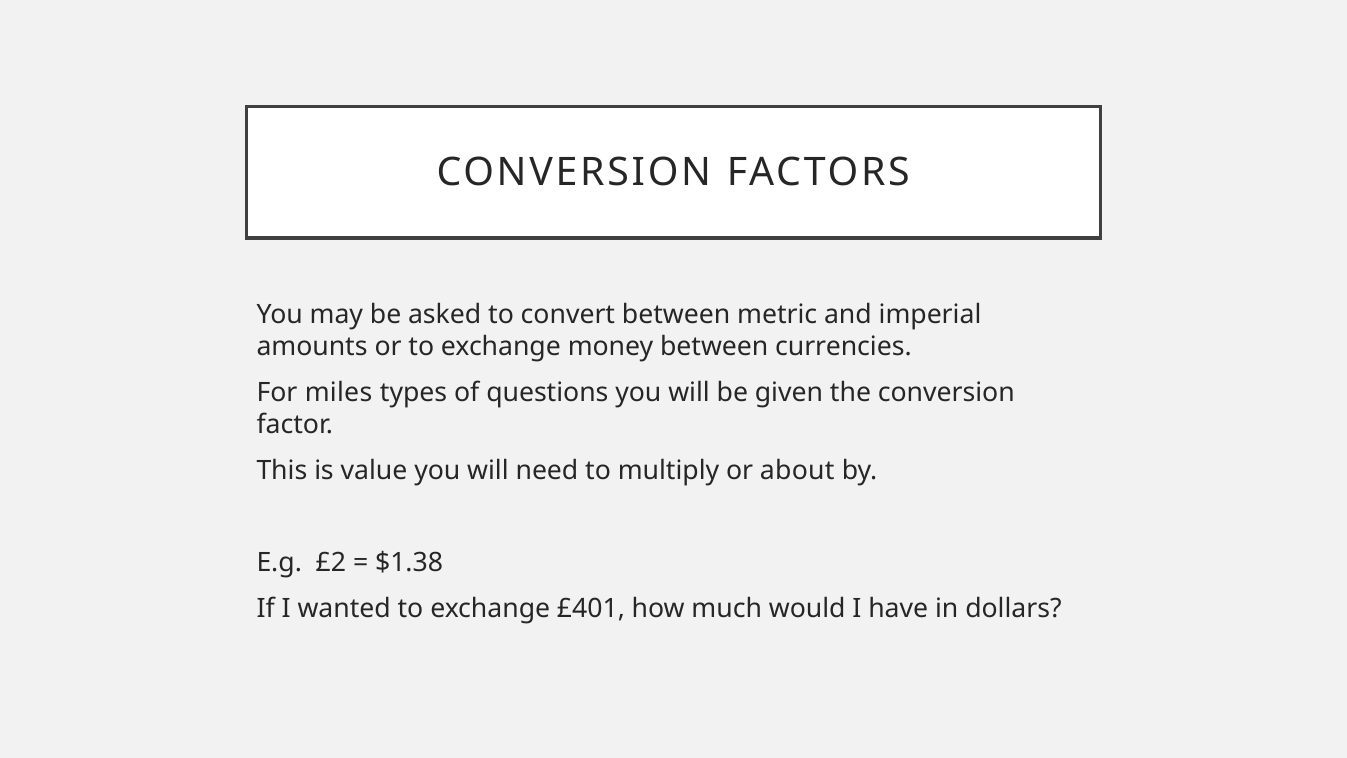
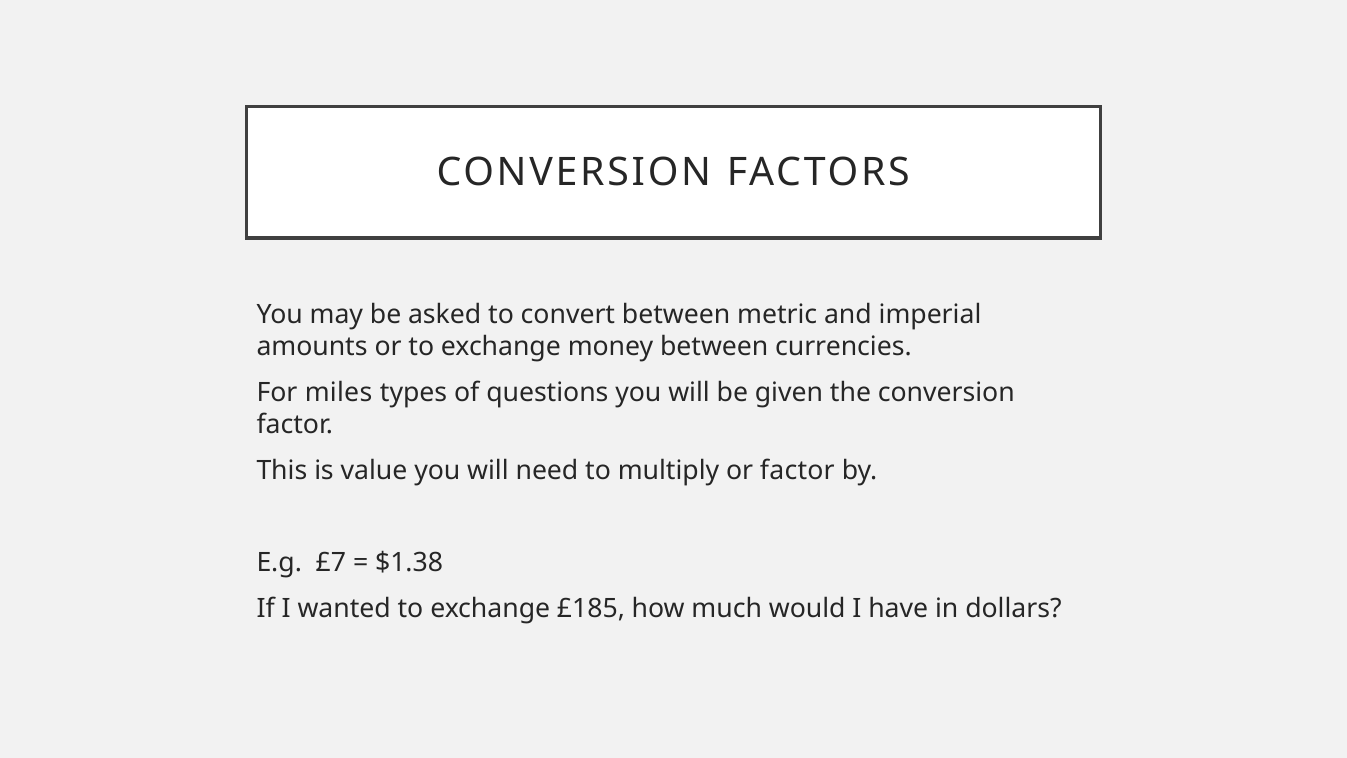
or about: about -> factor (797, 470)
£2: £2 -> £7 (331, 562)
£401: £401 -> £185 (591, 608)
